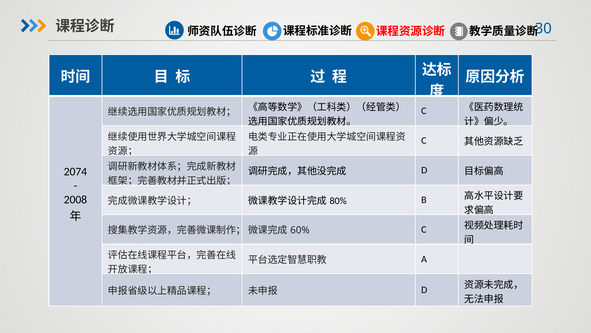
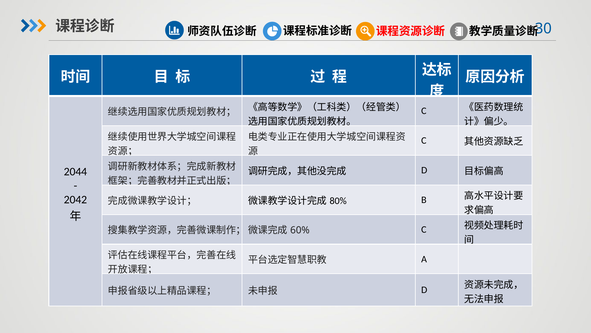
2074: 2074 -> 2044 (75, 171)
2008: 2008 -> 2042 (75, 199)
